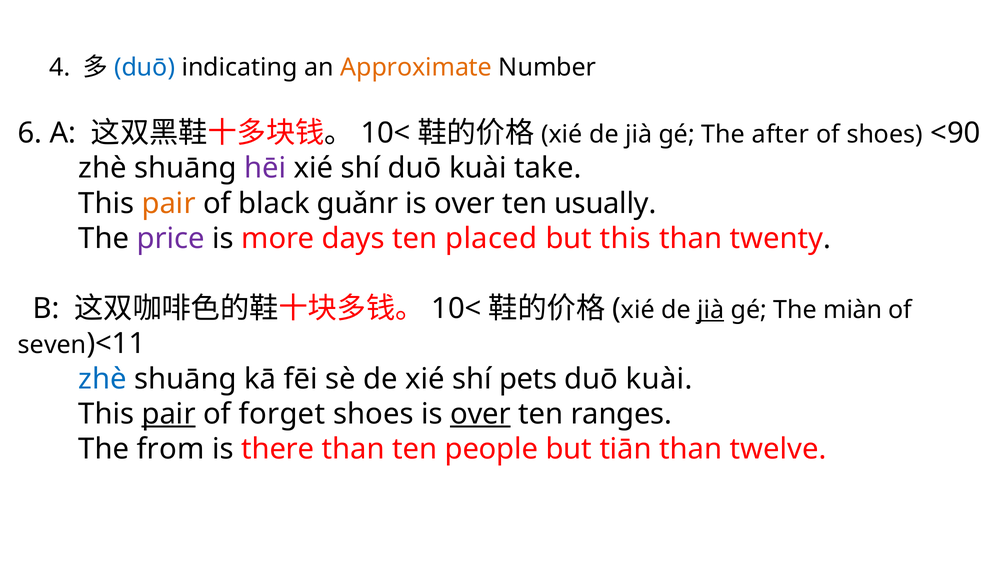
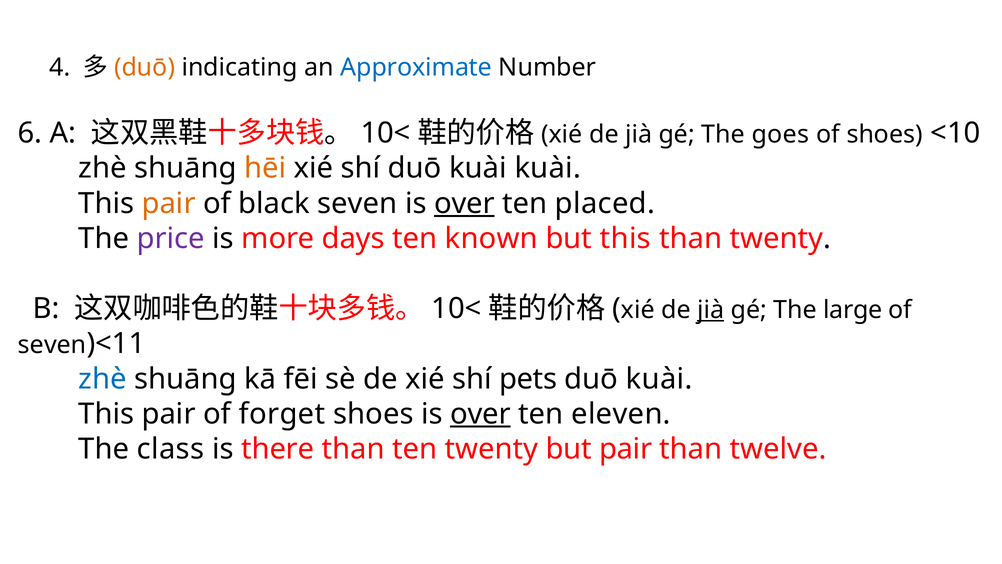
duō colour: blue -> orange (145, 68)
Approximate colour: orange -> blue (416, 68)
after: after -> goes (780, 134)
<90: <90 -> <10 (955, 133)
hēi colour: purple -> orange (265, 168)
kuài take: take -> kuài (548, 168)
black guǎnr: guǎnr -> seven (357, 203)
over underline: none -> present (464, 203)
usually: usually -> placed (605, 203)
placed: placed -> known (491, 238)
miàn: miàn -> large (853, 310)
pair underline: present -> none (169, 414)
ranges: ranges -> eleven (621, 414)
from: from -> class (171, 449)
ten people: people -> twenty (491, 449)
but tiān: tiān -> pair (626, 449)
